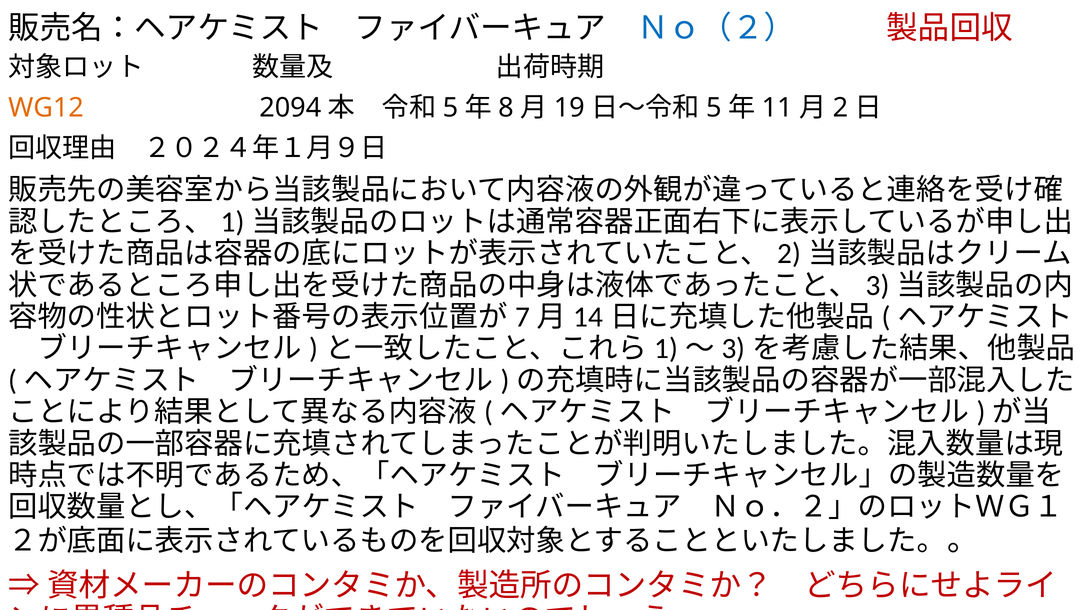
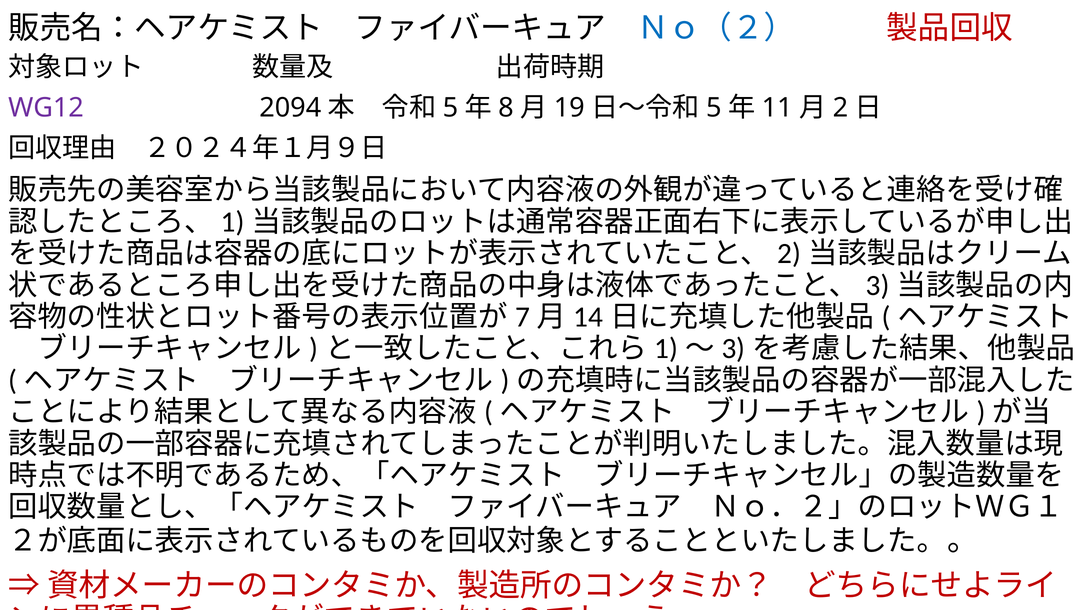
WG12 colour: orange -> purple (46, 108)
